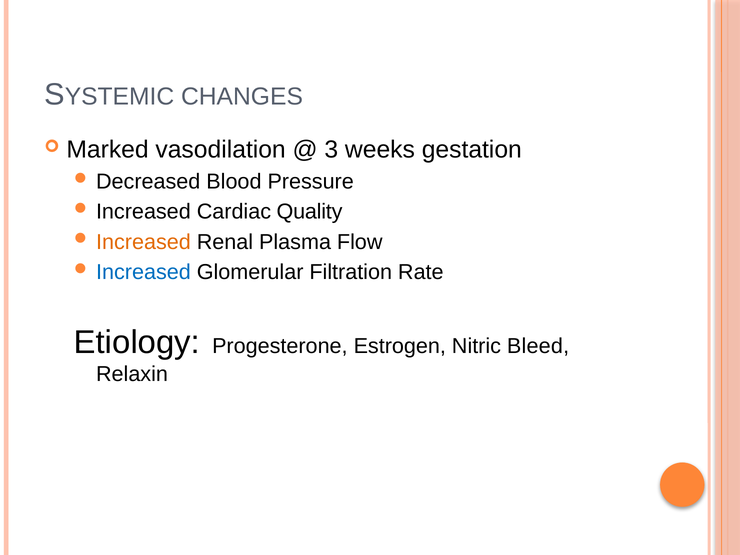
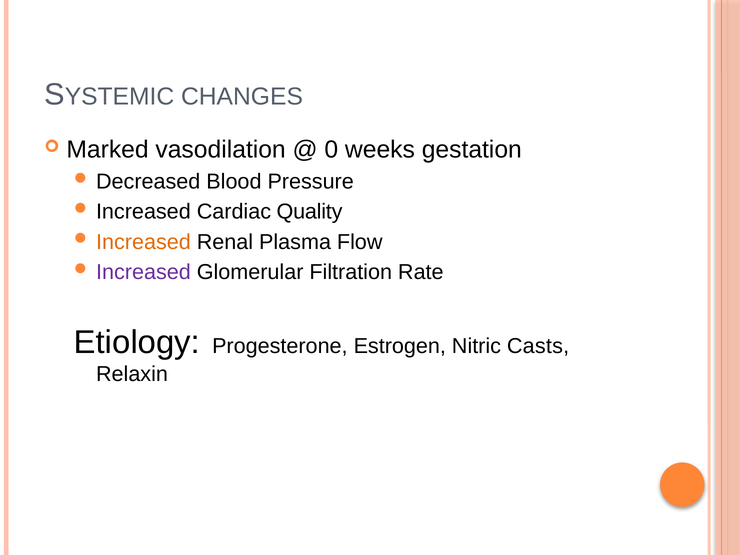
3: 3 -> 0 (331, 150)
Increased colour: blue -> purple (143, 272)
Bleed: Bleed -> Casts (538, 346)
